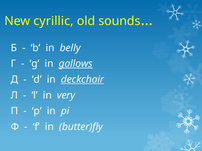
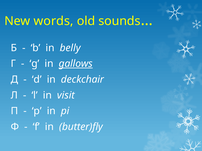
cyrillic: cyrillic -> words (53, 21)
deckchair underline: present -> none (82, 80)
very: very -> visit (66, 95)
